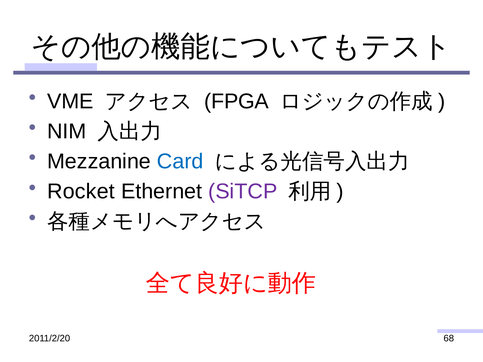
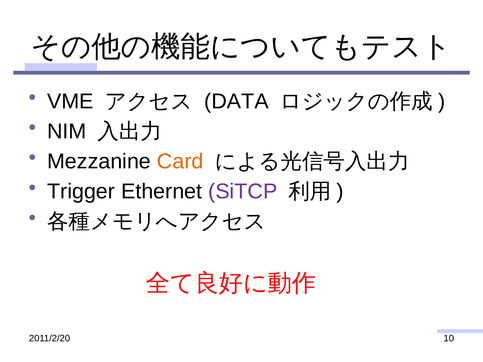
FPGA: FPGA -> DATA (237, 101)
Card colour: blue -> orange (180, 161)
Rocket: Rocket -> Trigger (81, 192)
68: 68 -> 10 (449, 339)
